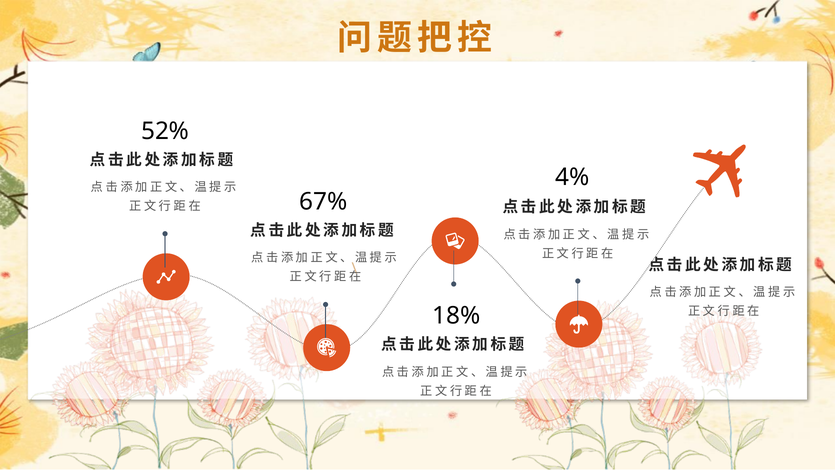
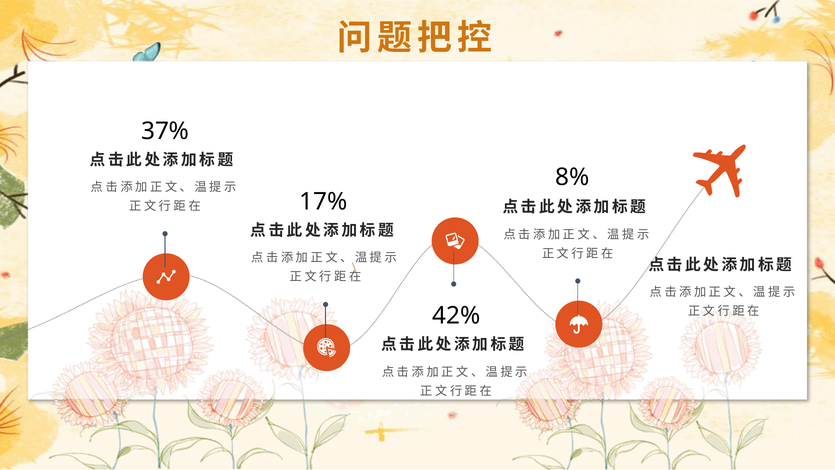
52%: 52% -> 37% (165, 131)
4%: 4% -> 8% (572, 177)
67%: 67% -> 17% (323, 202)
18%: 18% -> 42% (456, 316)
